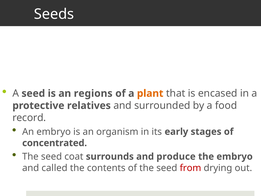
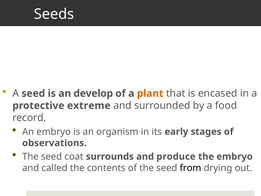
regions: regions -> develop (93, 93)
relatives: relatives -> extreme (89, 105)
concentrated: concentrated -> observations (55, 143)
from colour: red -> black (190, 168)
